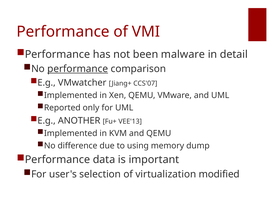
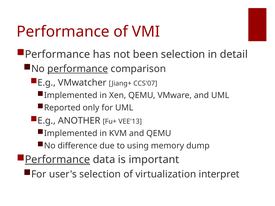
been malware: malware -> selection (183, 54)
Performance underline: none -> present (58, 160)
modified: modified -> interpret (219, 174)
